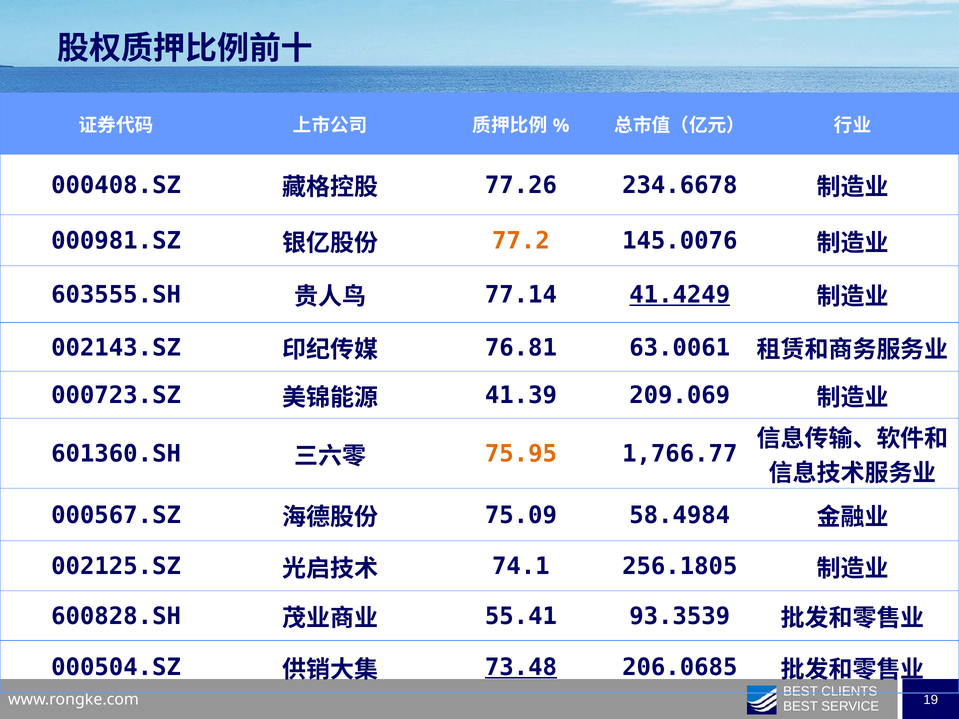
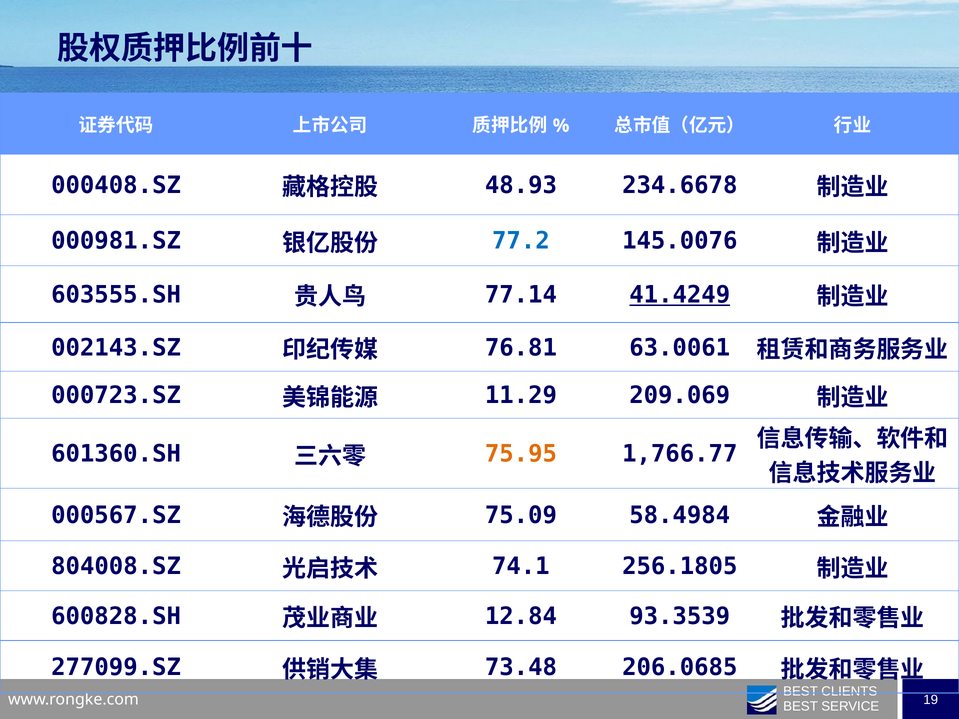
77.26: 77.26 -> 48.93 (521, 185)
77.2 colour: orange -> blue (521, 241)
41.39: 41.39 -> 11.29 (521, 396)
002125.SZ: 002125.SZ -> 804008.SZ (116, 567)
55.41: 55.41 -> 12.84 (521, 616)
000504.SZ: 000504.SZ -> 277099.SZ (116, 668)
73.48 underline: present -> none (521, 668)
